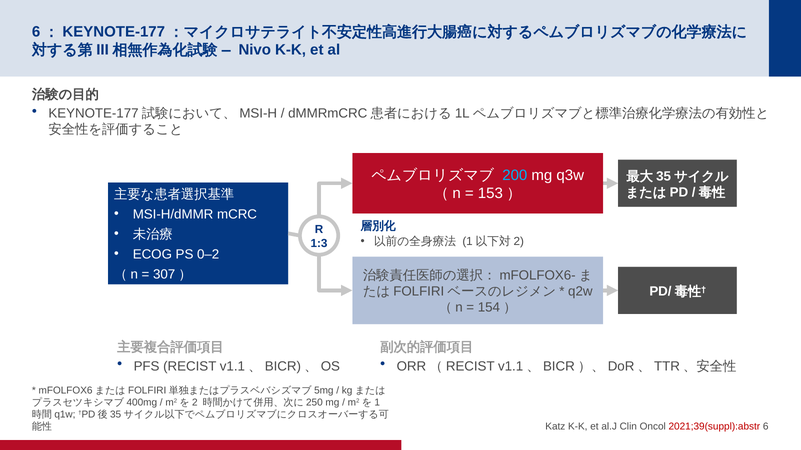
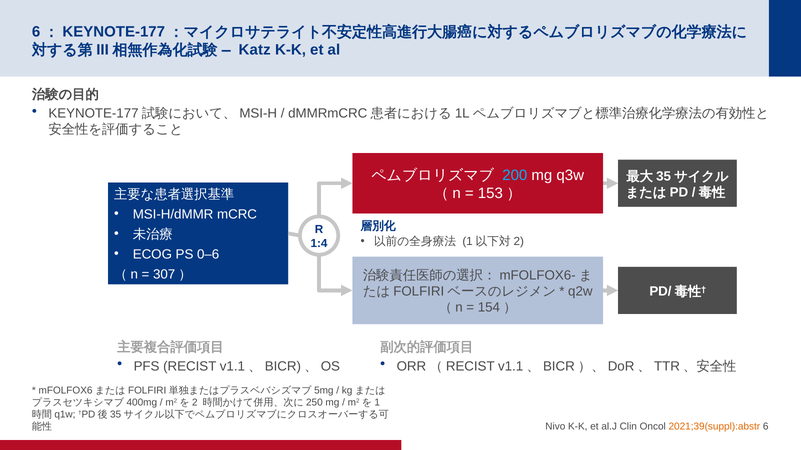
Nivo: Nivo -> Katz (255, 50)
1:3: 1:3 -> 1:4 (319, 244)
0–2: 0–2 -> 0–6 (208, 255)
Katz: Katz -> Nivo (555, 427)
2021;39(suppl):abstr colour: red -> orange (714, 427)
